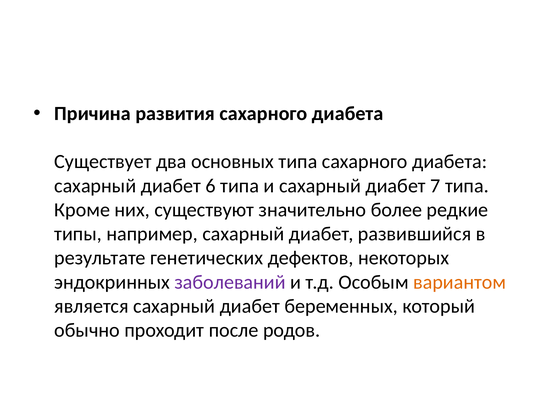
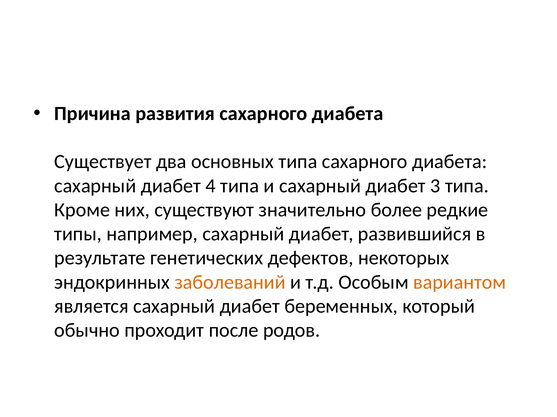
6: 6 -> 4 (211, 186)
7: 7 -> 3 (435, 186)
заболеваний colour: purple -> orange (230, 283)
